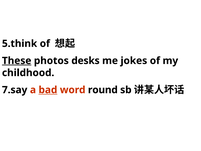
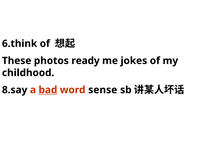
5.think: 5.think -> 6.think (20, 44)
These underline: present -> none (17, 61)
desks: desks -> ready (86, 61)
7.say: 7.say -> 8.say (15, 90)
round: round -> sense (103, 90)
